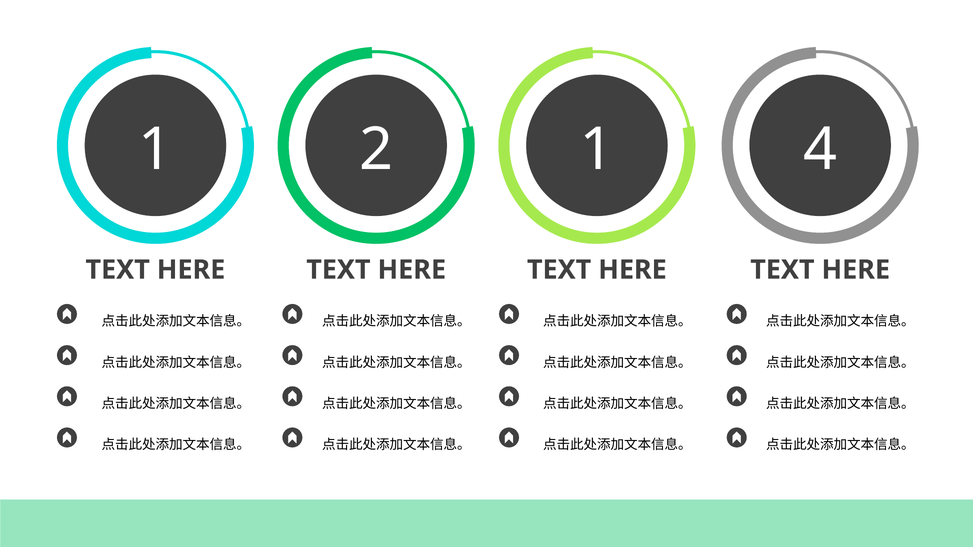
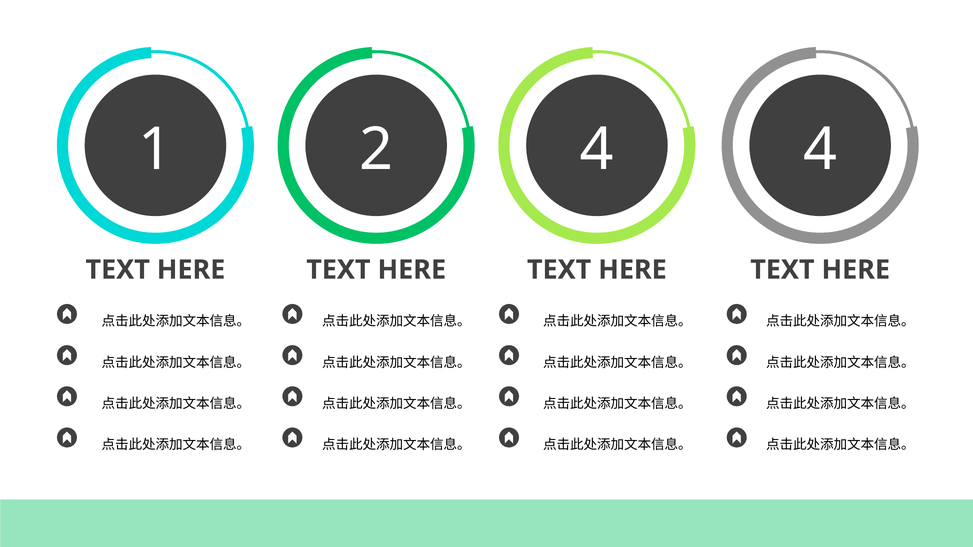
2 1: 1 -> 4 (597, 150)
